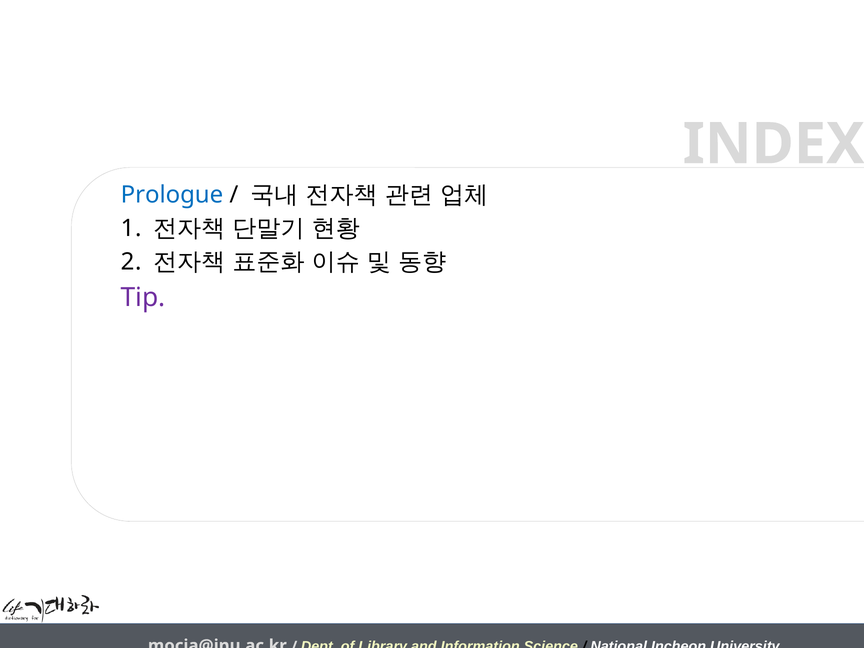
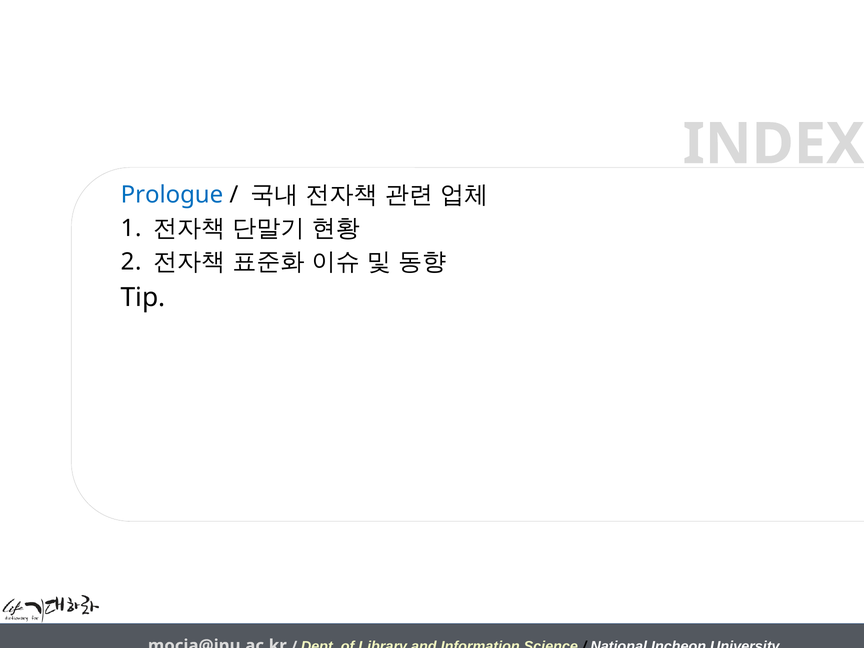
Tip colour: purple -> black (143, 298)
